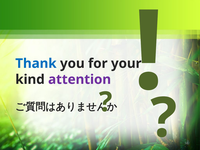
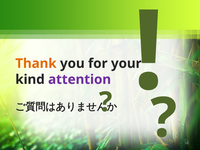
Thank colour: blue -> orange (36, 63)
